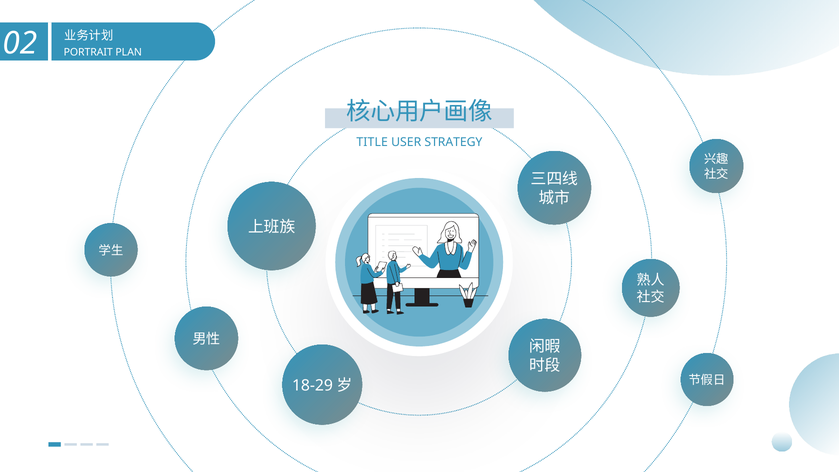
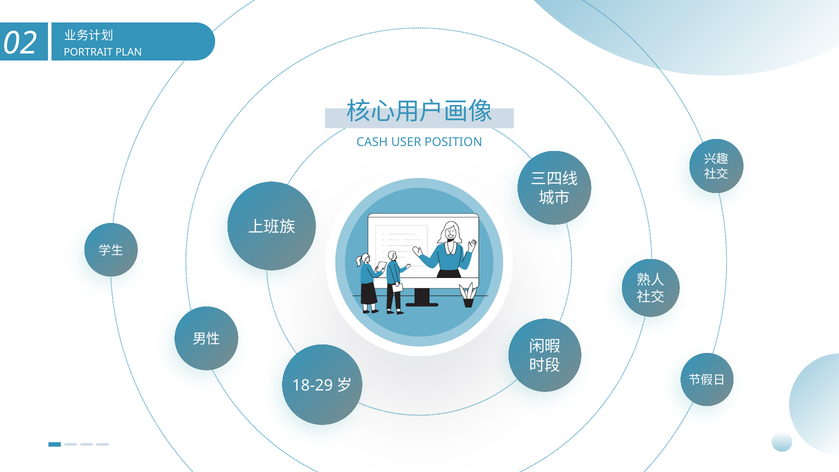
TITLE: TITLE -> CASH (372, 142)
STRATEGY: STRATEGY -> POSITION (453, 142)
